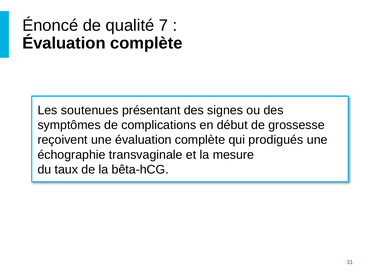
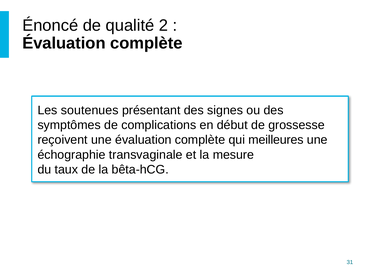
7: 7 -> 2 (163, 25)
prodigués: prodigués -> meilleures (276, 140)
